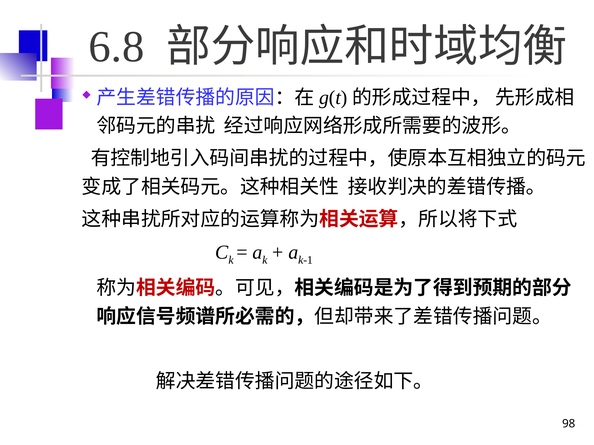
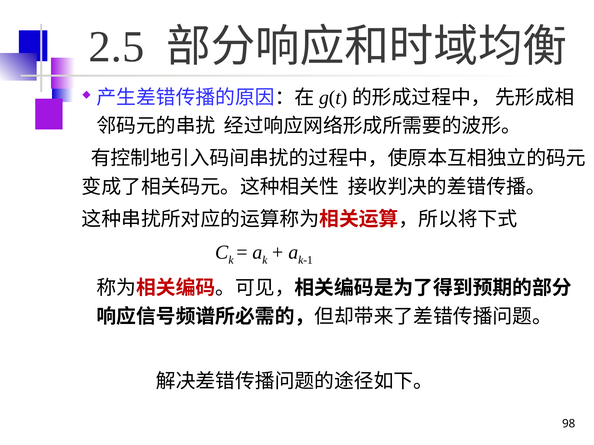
6.8: 6.8 -> 2.5 (116, 47)
